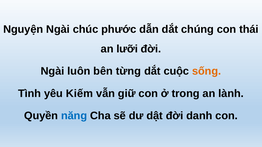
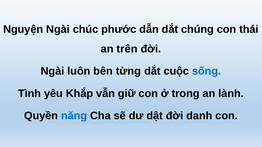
lưỡi: lưỡi -> trên (127, 49)
sống colour: orange -> blue (207, 71)
Kiếm: Kiếm -> Khắp (80, 94)
